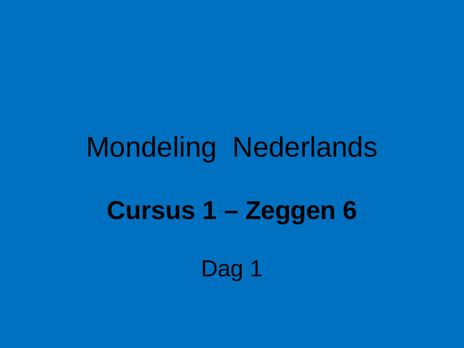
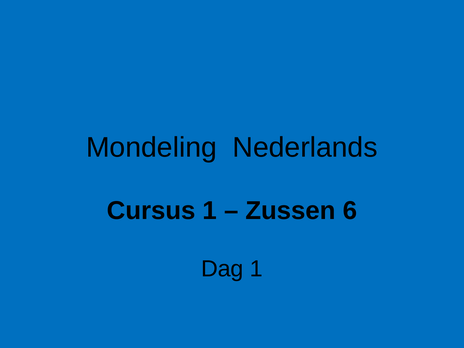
Zeggen: Zeggen -> Zussen (291, 211)
